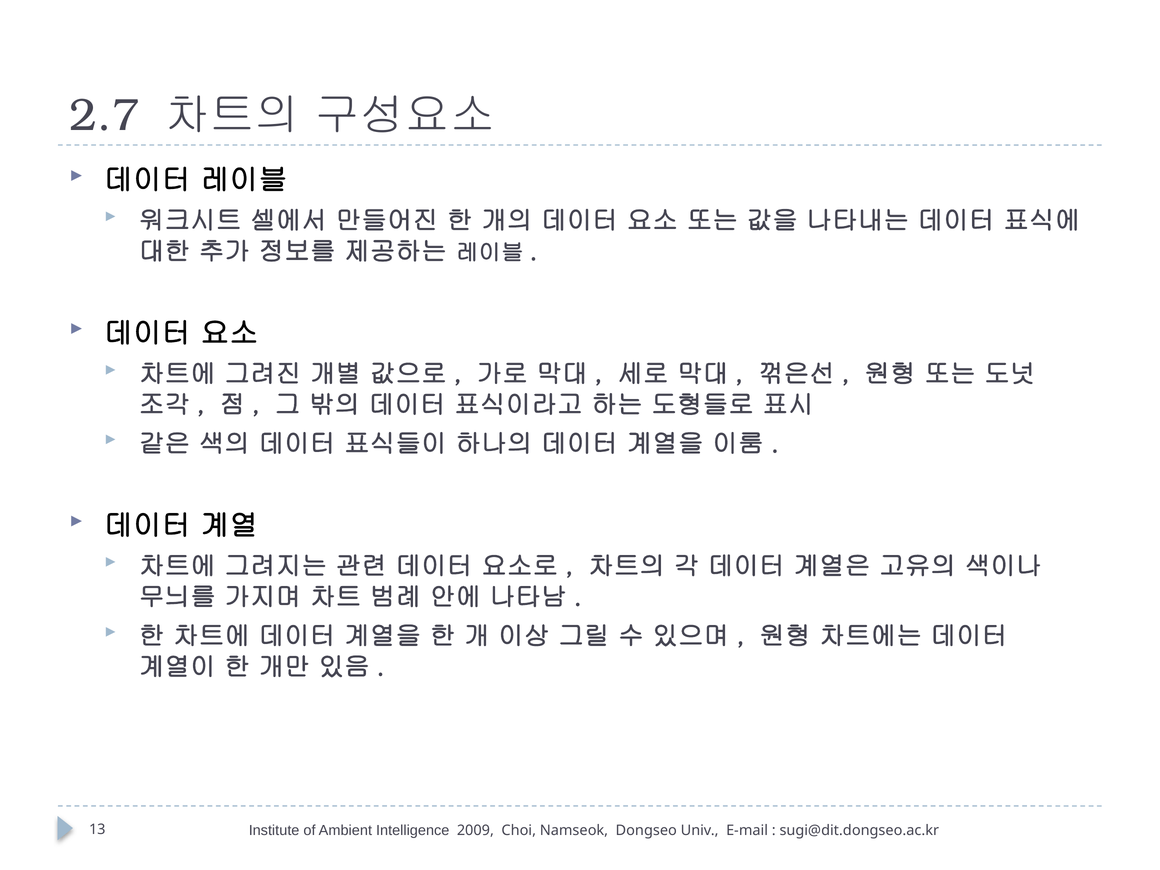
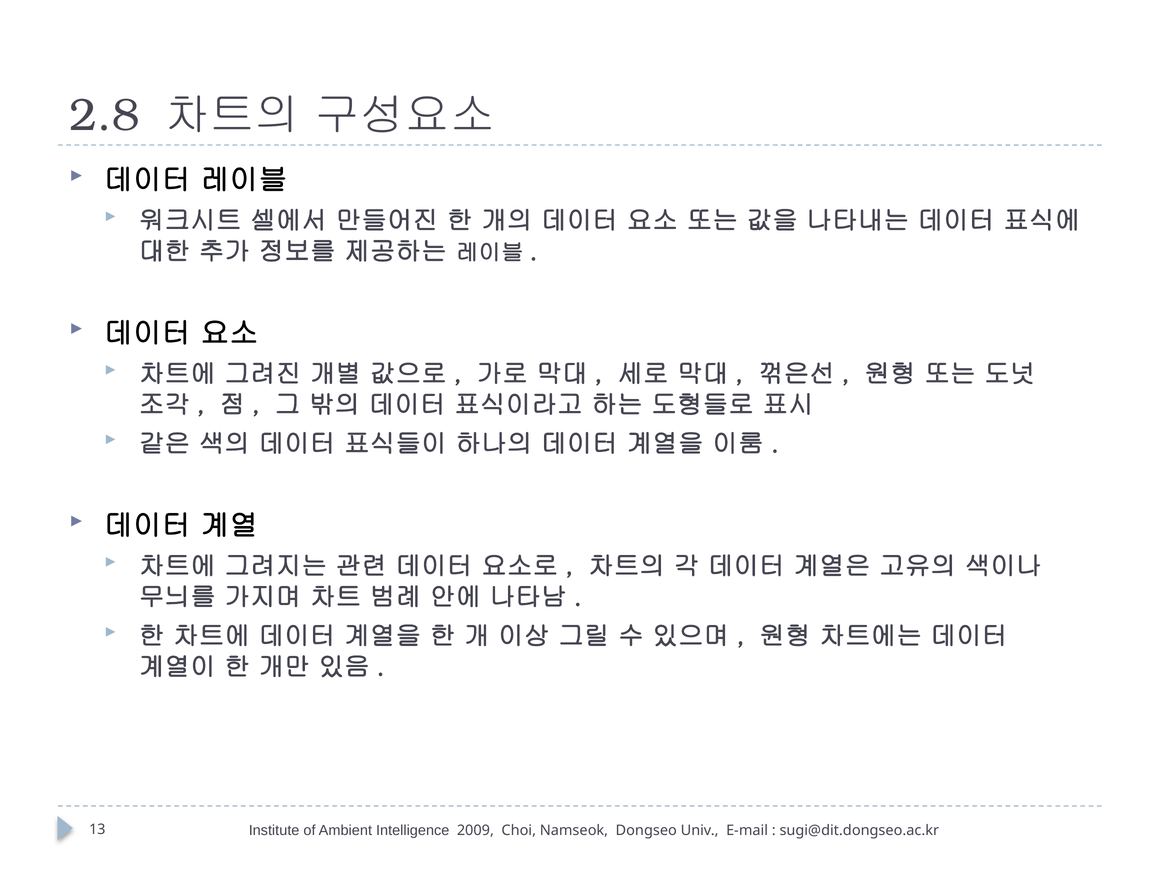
2.7: 2.7 -> 2.8 (105, 115)
